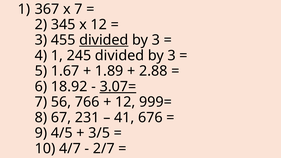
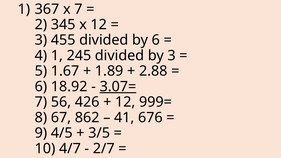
divided underline: present -> none (104, 40)
3: 3 -> 6 (156, 40)
766: 766 -> 426 (87, 102)
231: 231 -> 862 (87, 118)
